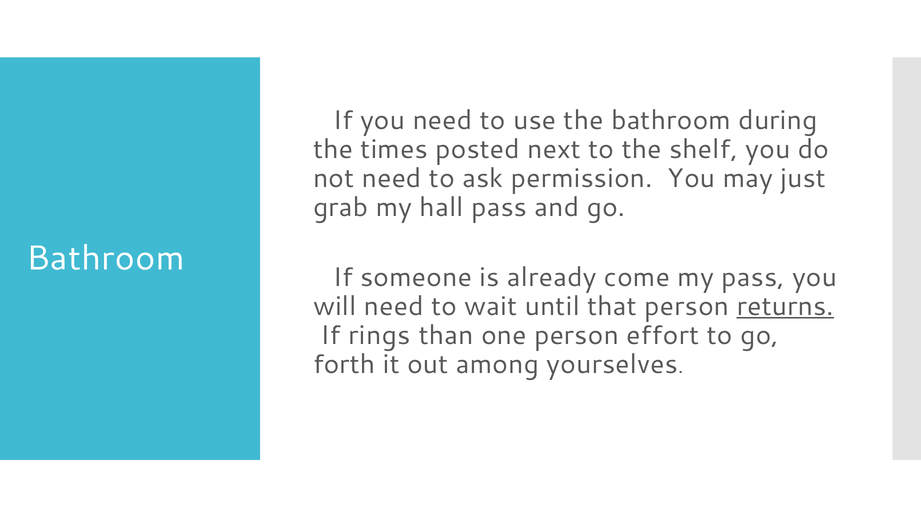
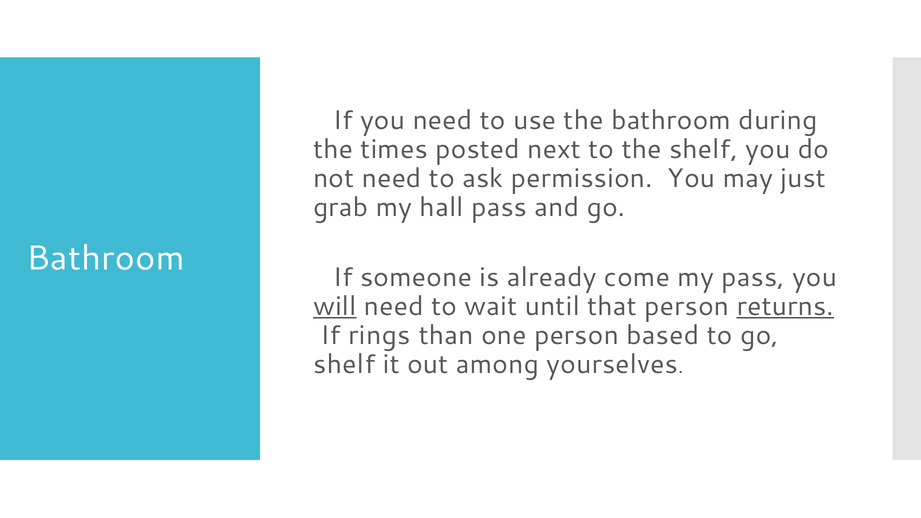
will underline: none -> present (335, 306)
effort: effort -> based (663, 335)
forth: forth -> shelf (344, 364)
